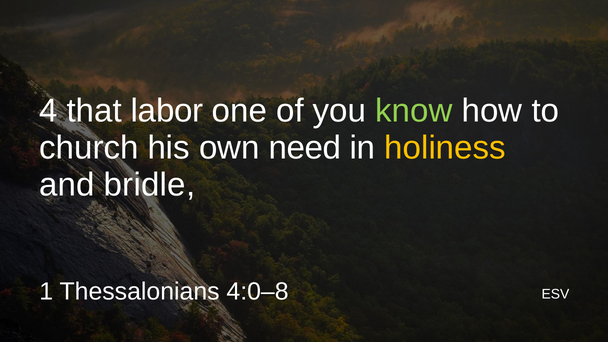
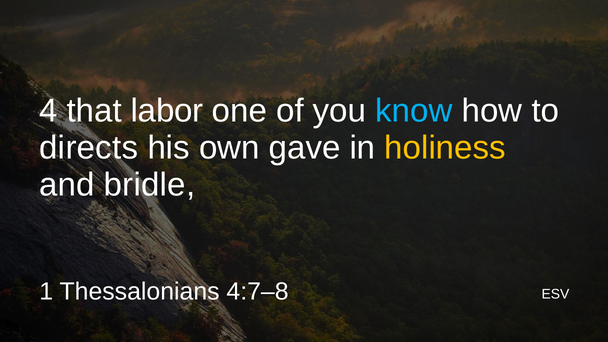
know colour: light green -> light blue (414, 111)
church: church -> directs (89, 148)
need: need -> gave (305, 148)
4:0–8: 4:0–8 -> 4:7–8 (258, 292)
